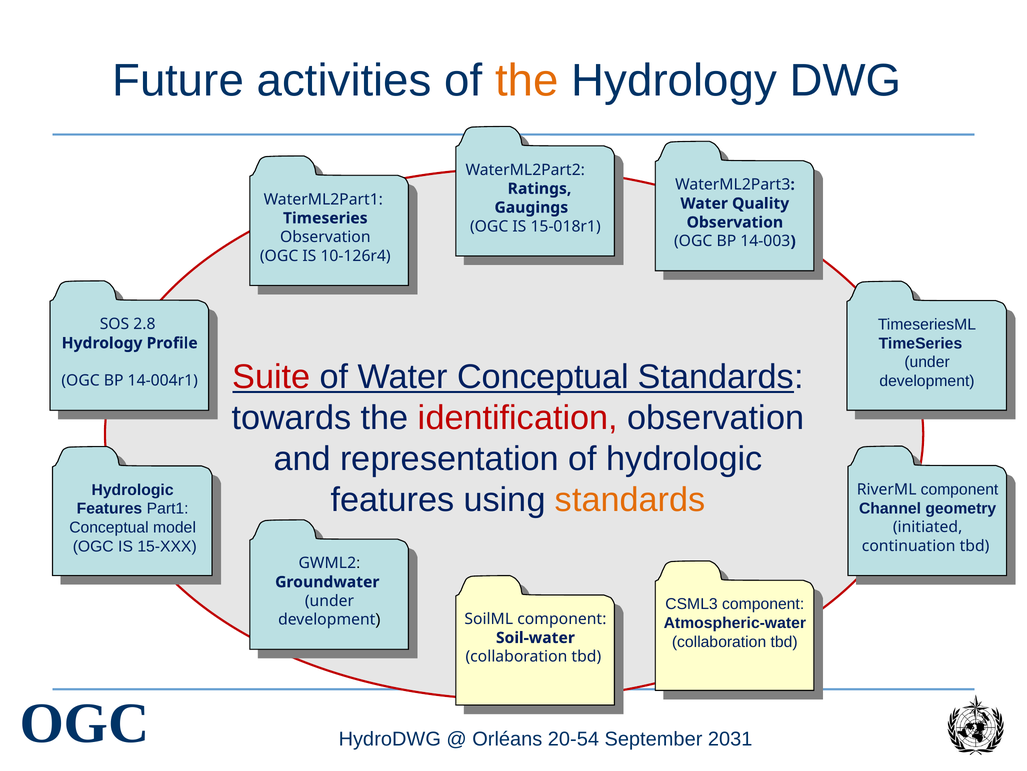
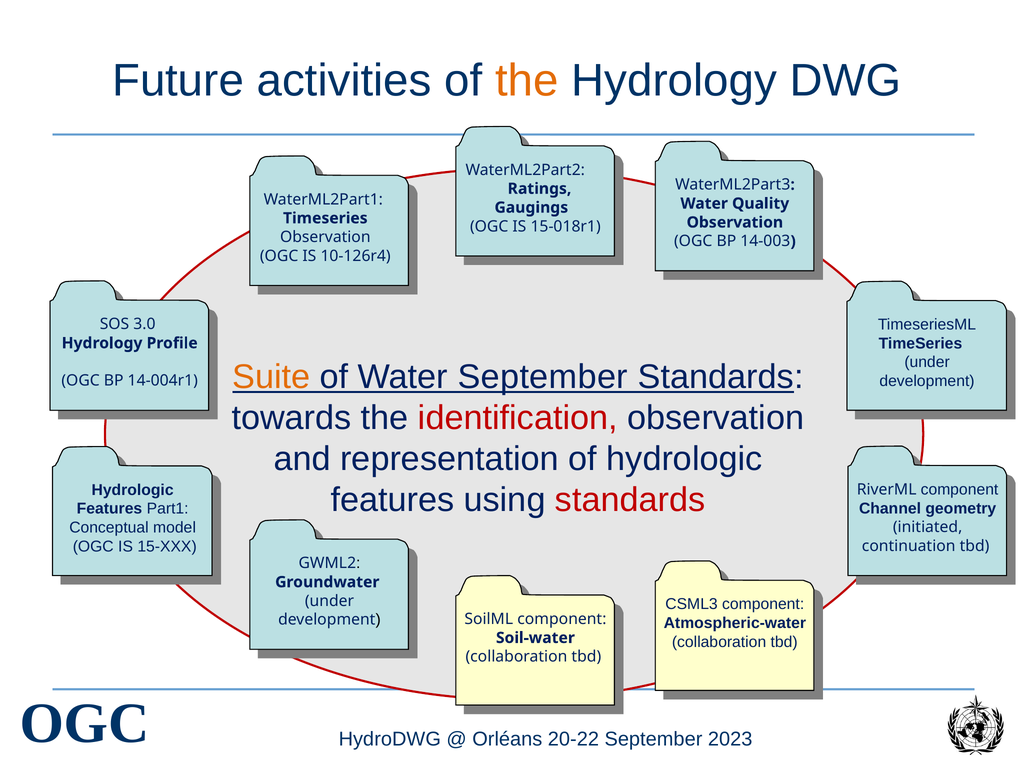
2.8: 2.8 -> 3.0 (144, 324)
Suite colour: red -> orange (271, 376)
Water Conceptual: Conceptual -> September (543, 376)
standards colour: orange -> red (630, 500)
20-54: 20-54 -> 20-22 (573, 738)
2031: 2031 -> 2023 (730, 738)
